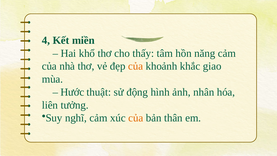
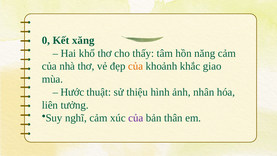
4: 4 -> 0 (46, 40)
miền: miền -> xăng (83, 40)
động: động -> thiệu (137, 92)
của colour: orange -> purple (136, 118)
